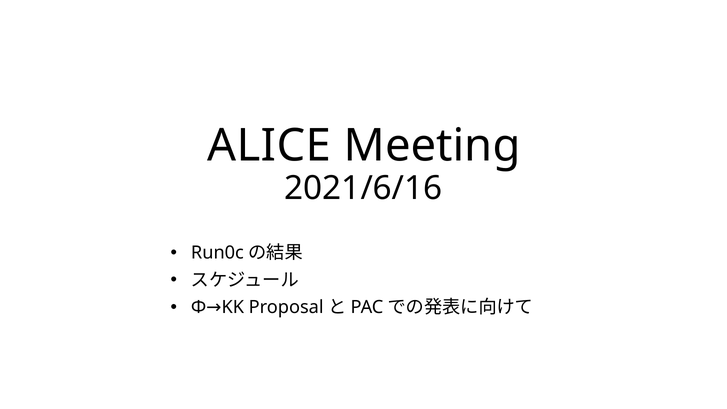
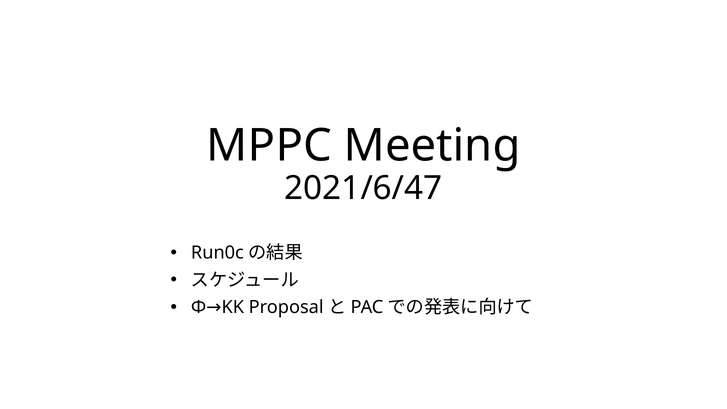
ALICE: ALICE -> MPPC (269, 146)
2021/6/16: 2021/6/16 -> 2021/6/47 (363, 188)
